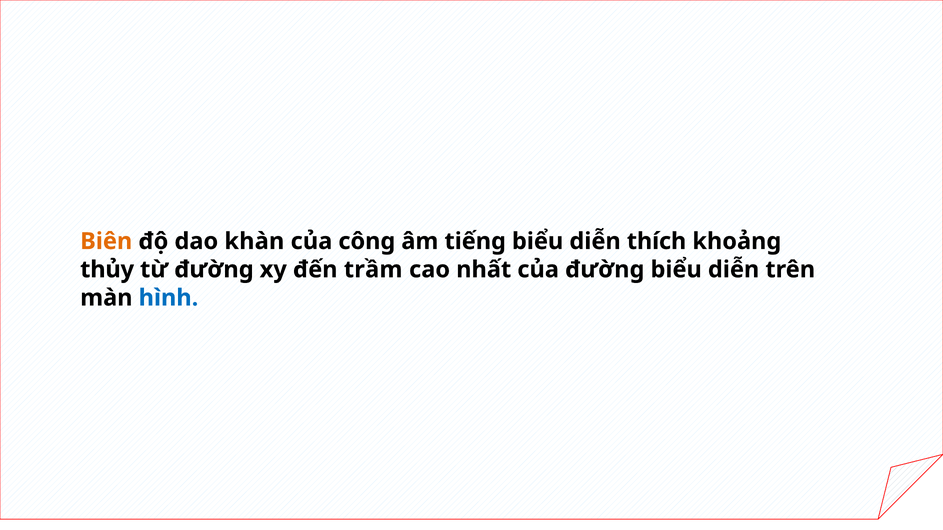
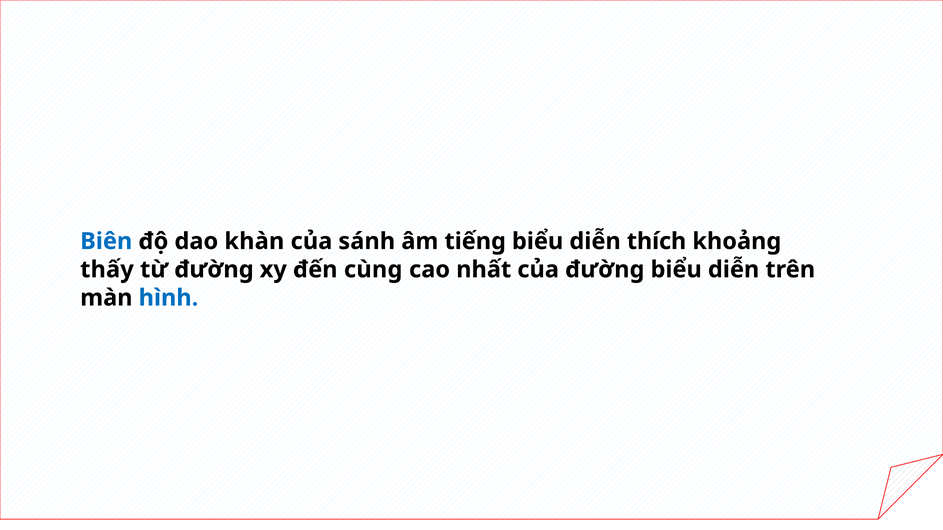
Biên colour: orange -> blue (106, 241)
công: công -> sánh (367, 241)
thủy: thủy -> thấy (107, 270)
trầm: trầm -> cùng (373, 270)
